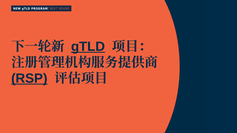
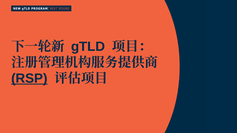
gTLD underline: present -> none (88, 47)
